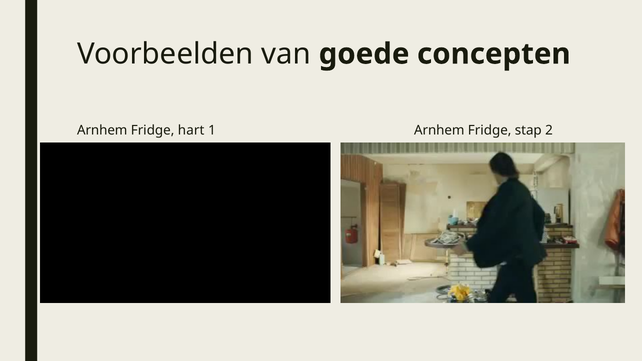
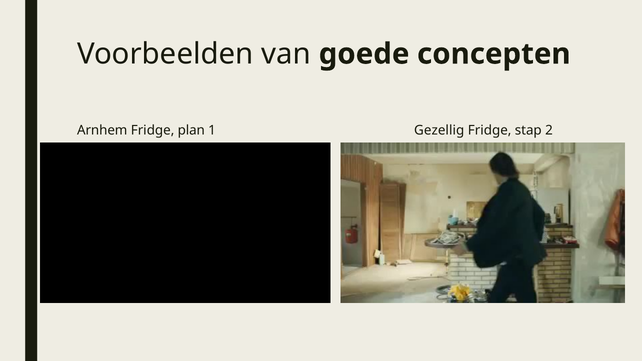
hart: hart -> plan (191, 130)
1 Arnhem: Arnhem -> Gezellig (439, 130)
